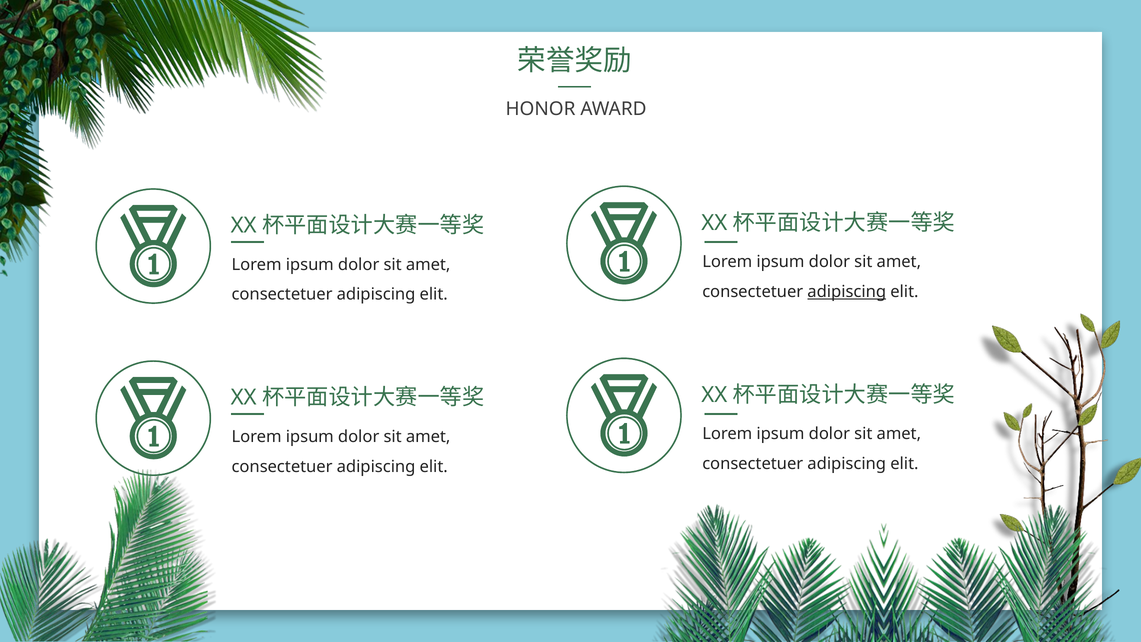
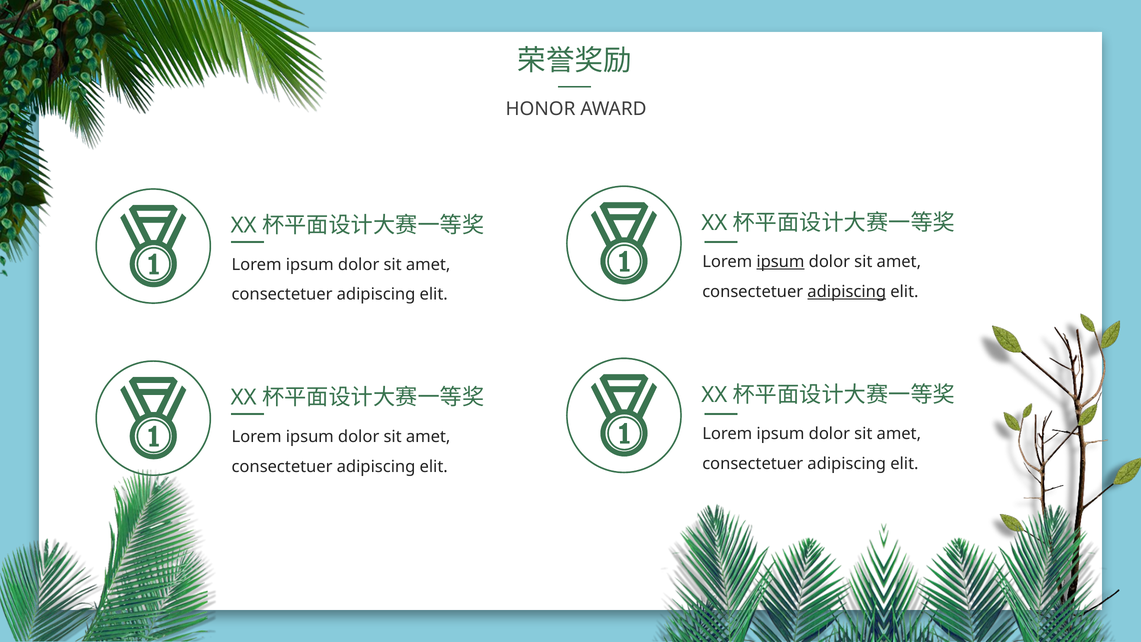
ipsum underline: none -> present (780, 262)
